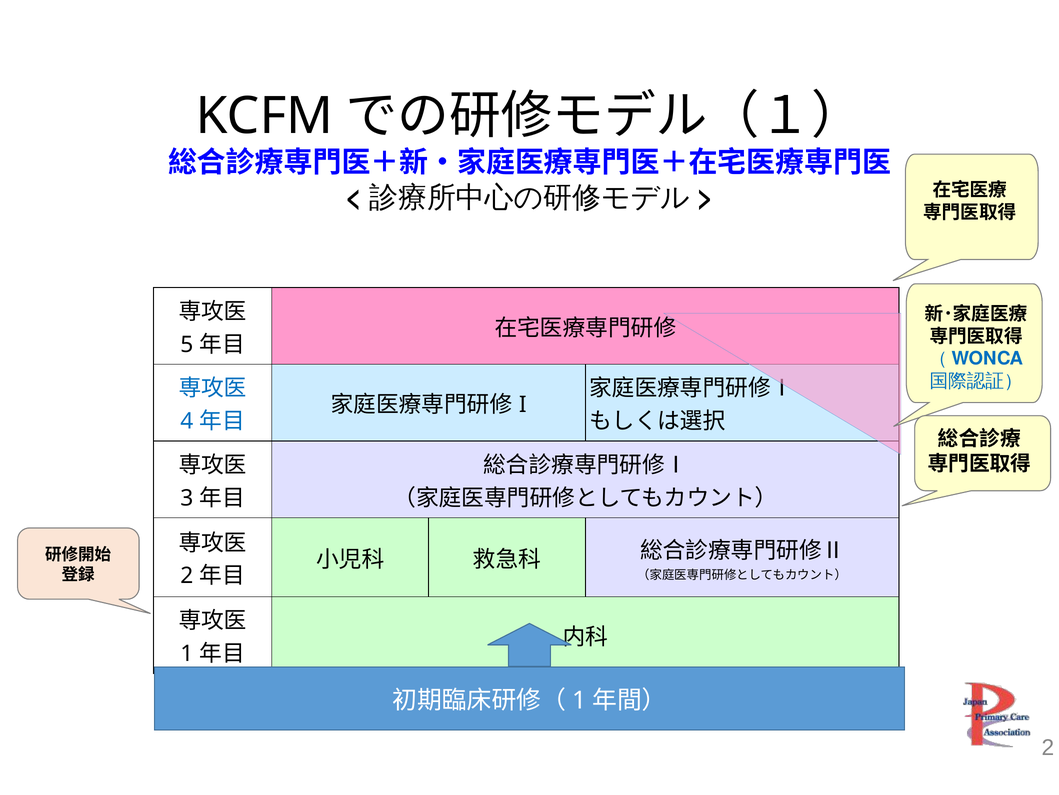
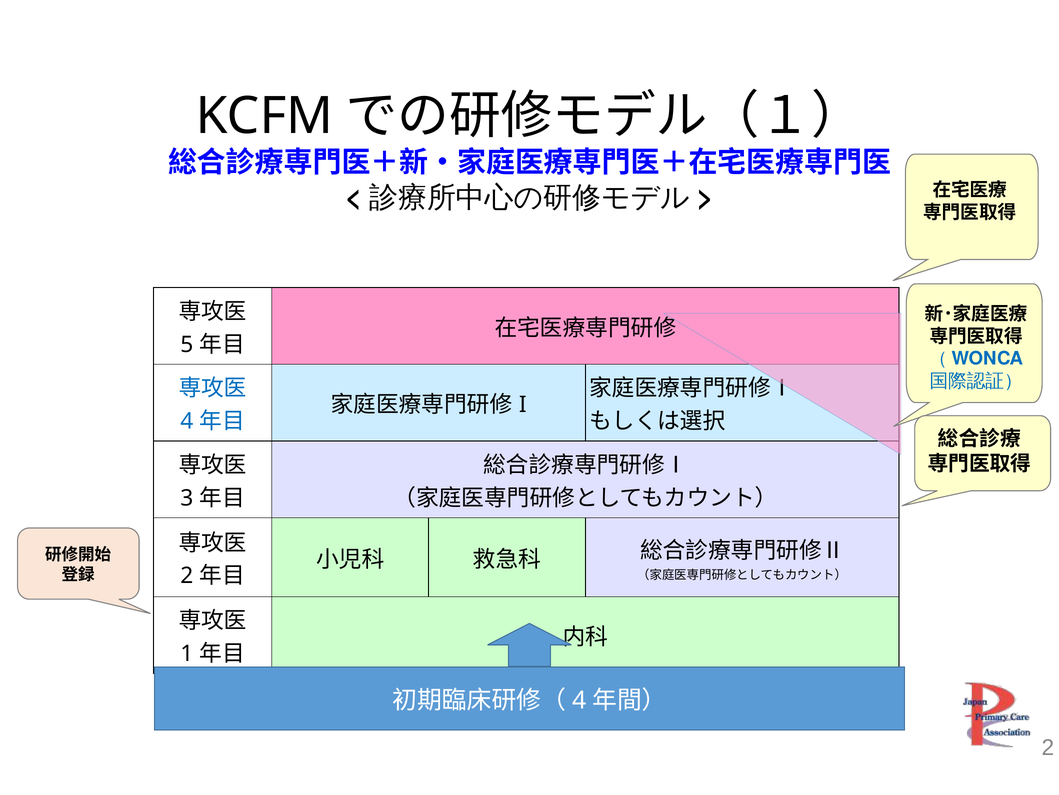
1: 1 -> 4 (579, 700)
